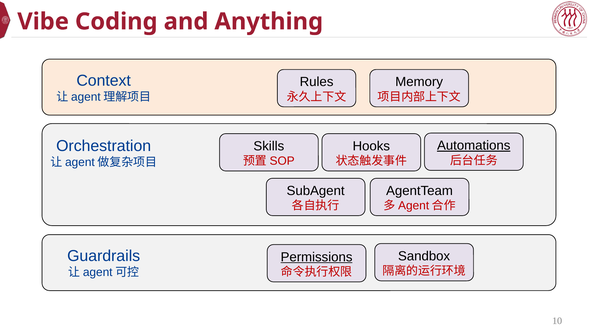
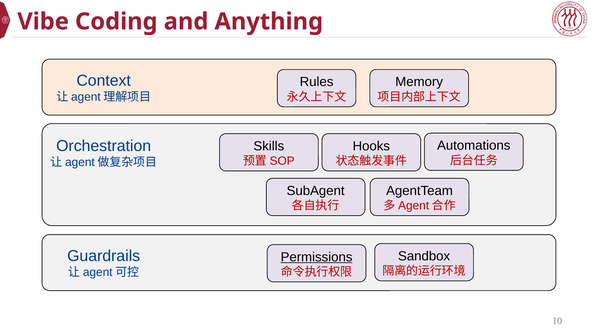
Automations underline: present -> none (474, 146)
